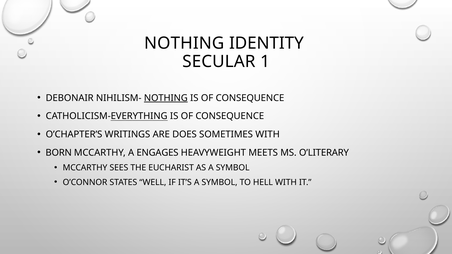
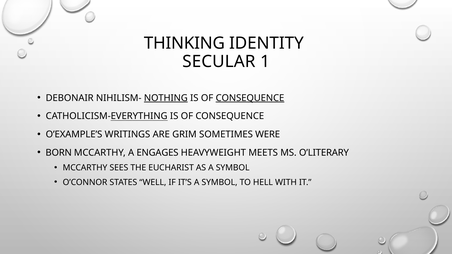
NOTHING: NOTHING -> THINKING (184, 43)
CONSEQUENCE underline: none -> present (250, 98)
O’CHAPTER’S: O’CHAPTER’S -> O’EXAMPLE’S (74, 135)
DOES: DOES -> GRIM (184, 135)
SOMETIMES WITH: WITH -> WERE (268, 135)
